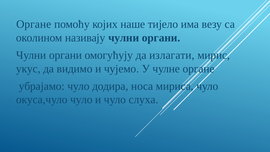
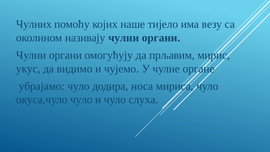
Органе: Органе -> Чулних (34, 24)
излагати: излагати -> прљавим (172, 55)
